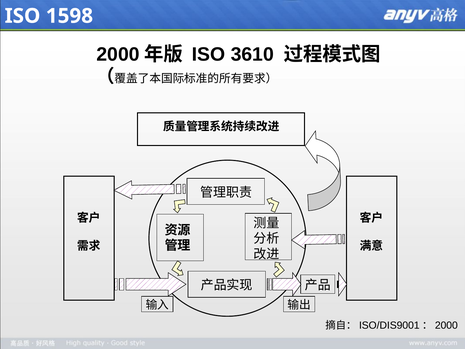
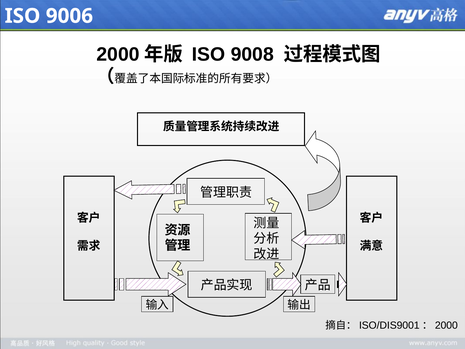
1598: 1598 -> 9006 (69, 16)
3610: 3610 -> 9008 (252, 54)
